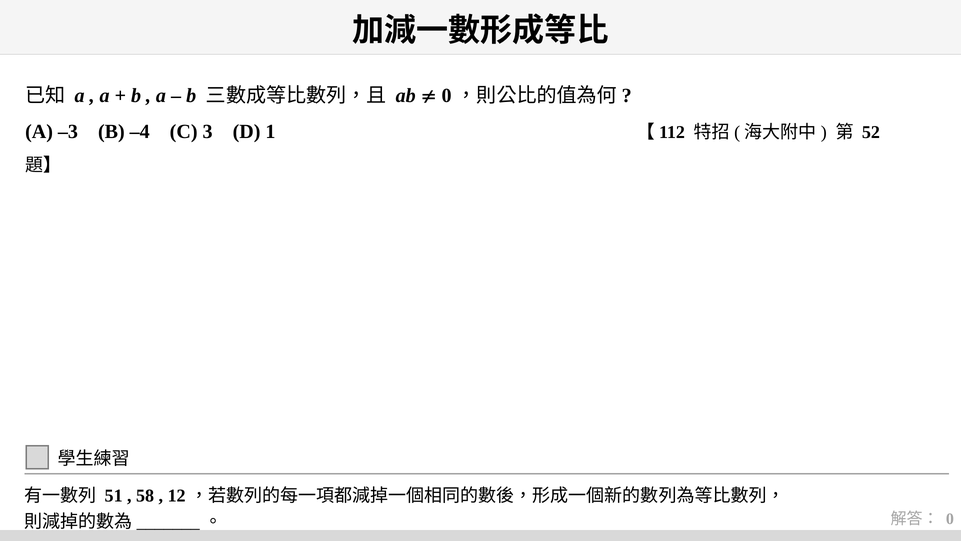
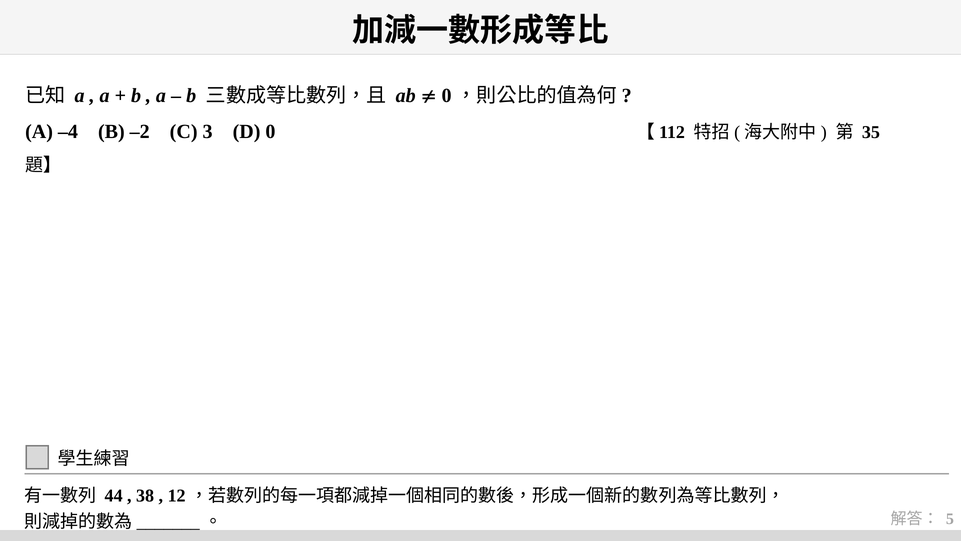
–3: –3 -> –4 (68, 132)
–4: –4 -> –2 (140, 132)
1: 1 -> 0 (270, 132)
52: 52 -> 35 (871, 132)
51: 51 -> 44 (114, 495)
58: 58 -> 38 (145, 495)
0: 0 -> 5 (950, 519)
